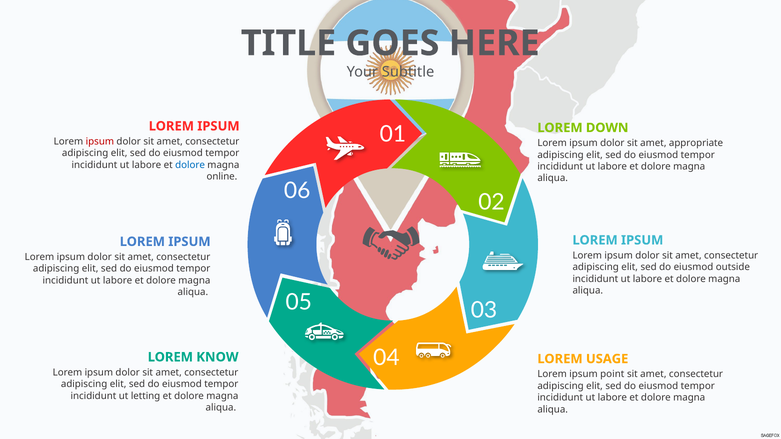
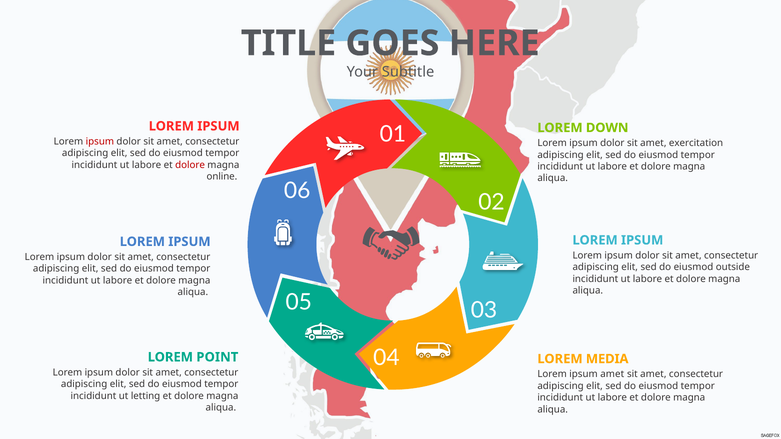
appropriate: appropriate -> exercitation (696, 143)
dolore colour: blue -> red (190, 165)
KNOW: KNOW -> POINT (217, 357)
USAGE: USAGE -> MEDIA (607, 359)
ipsum point: point -> amet (612, 375)
